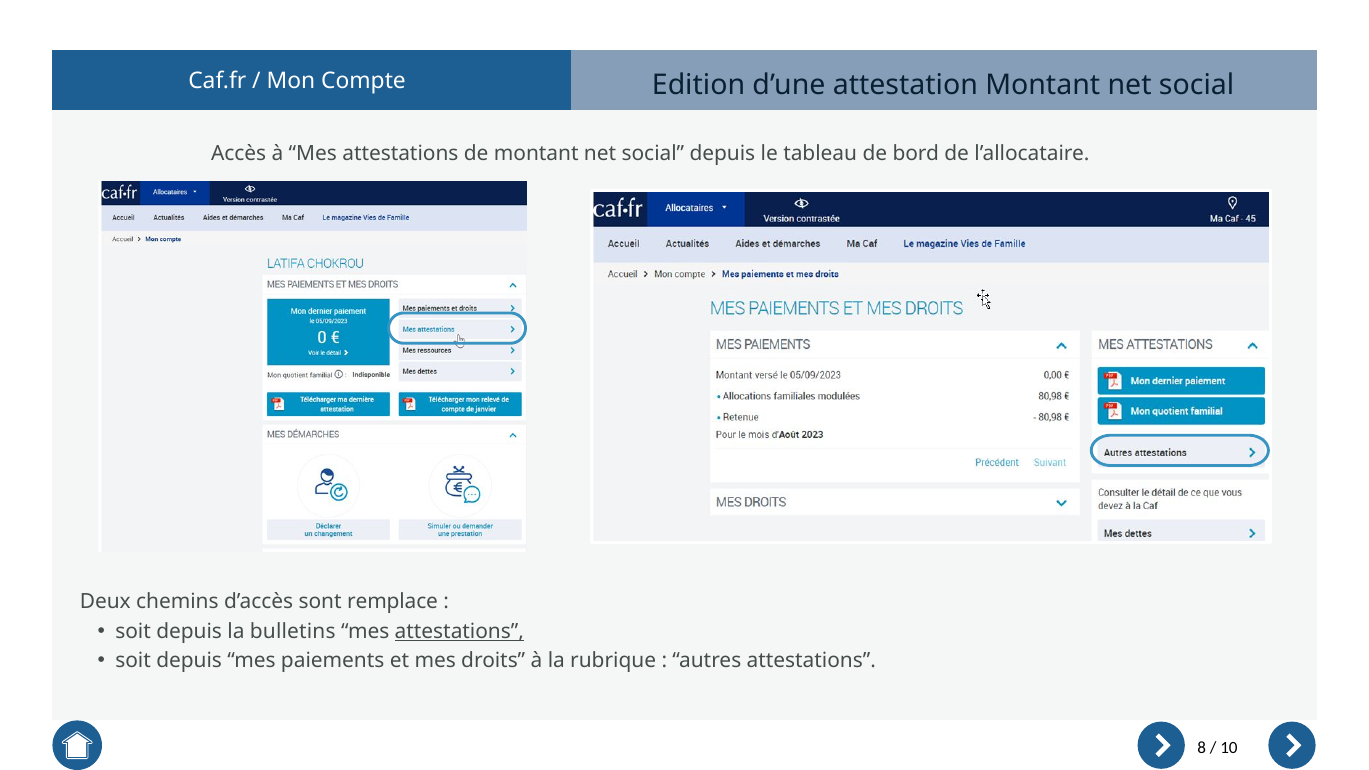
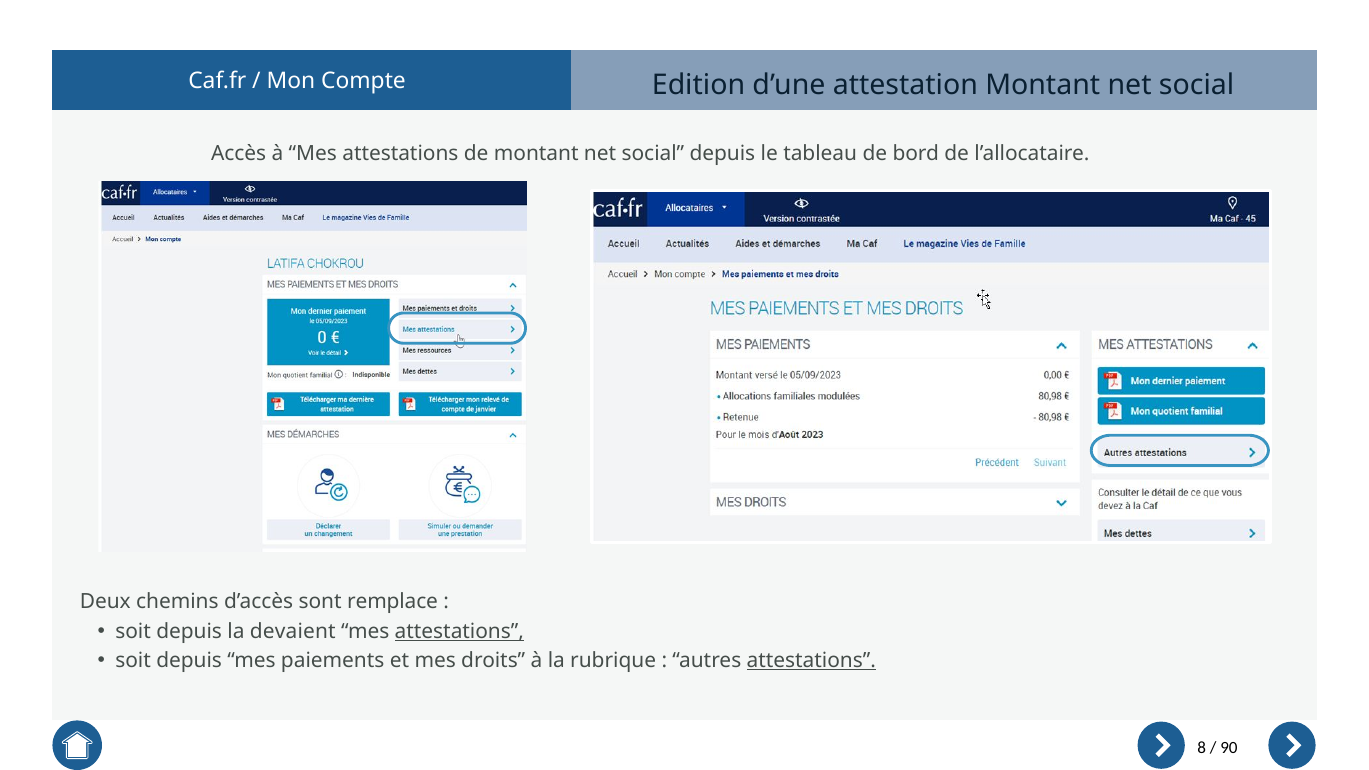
bulletins: bulletins -> devaient (293, 631)
attestations underline: none -> present (811, 661)
10: 10 -> 90 (1229, 748)
